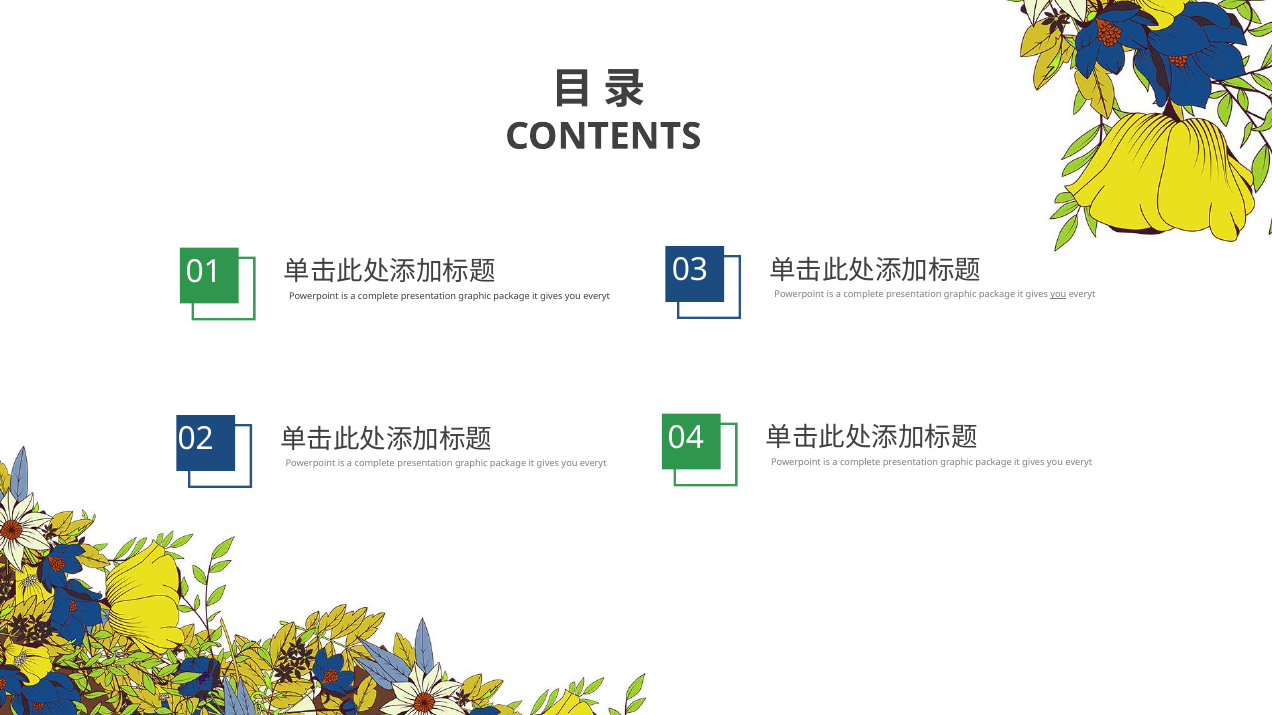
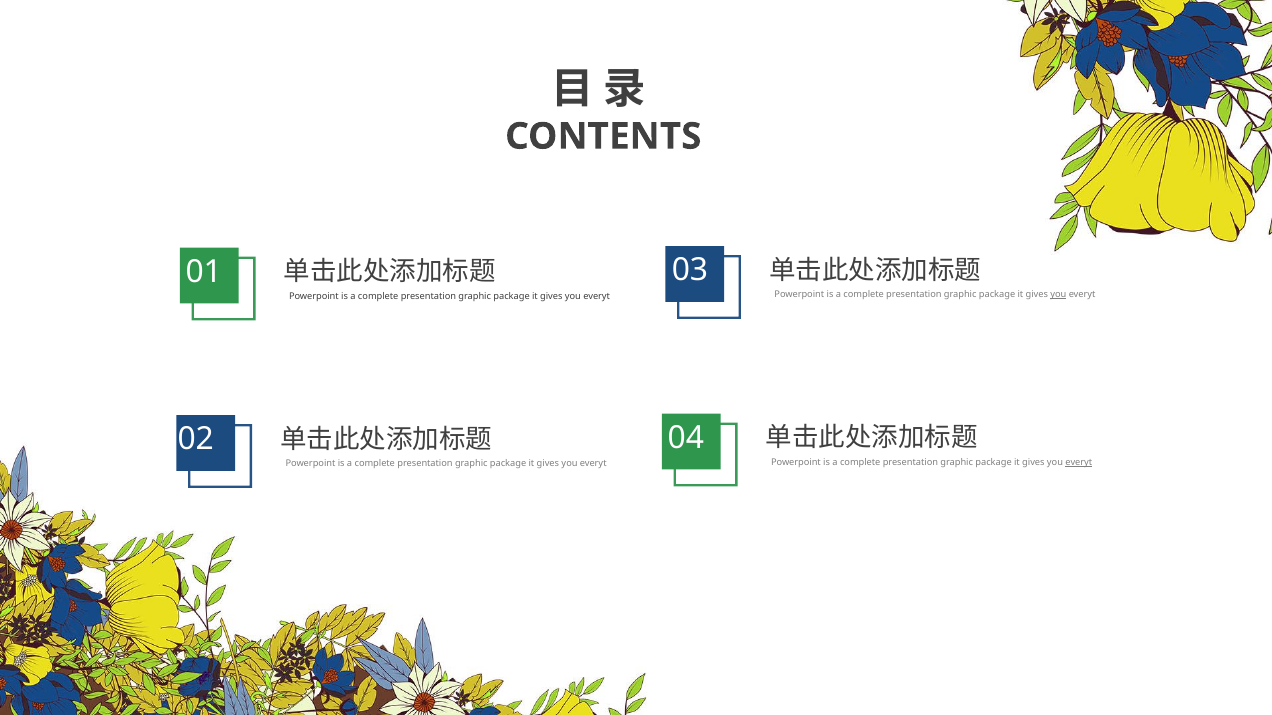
everyt underline: none -> present (1079, 463)
